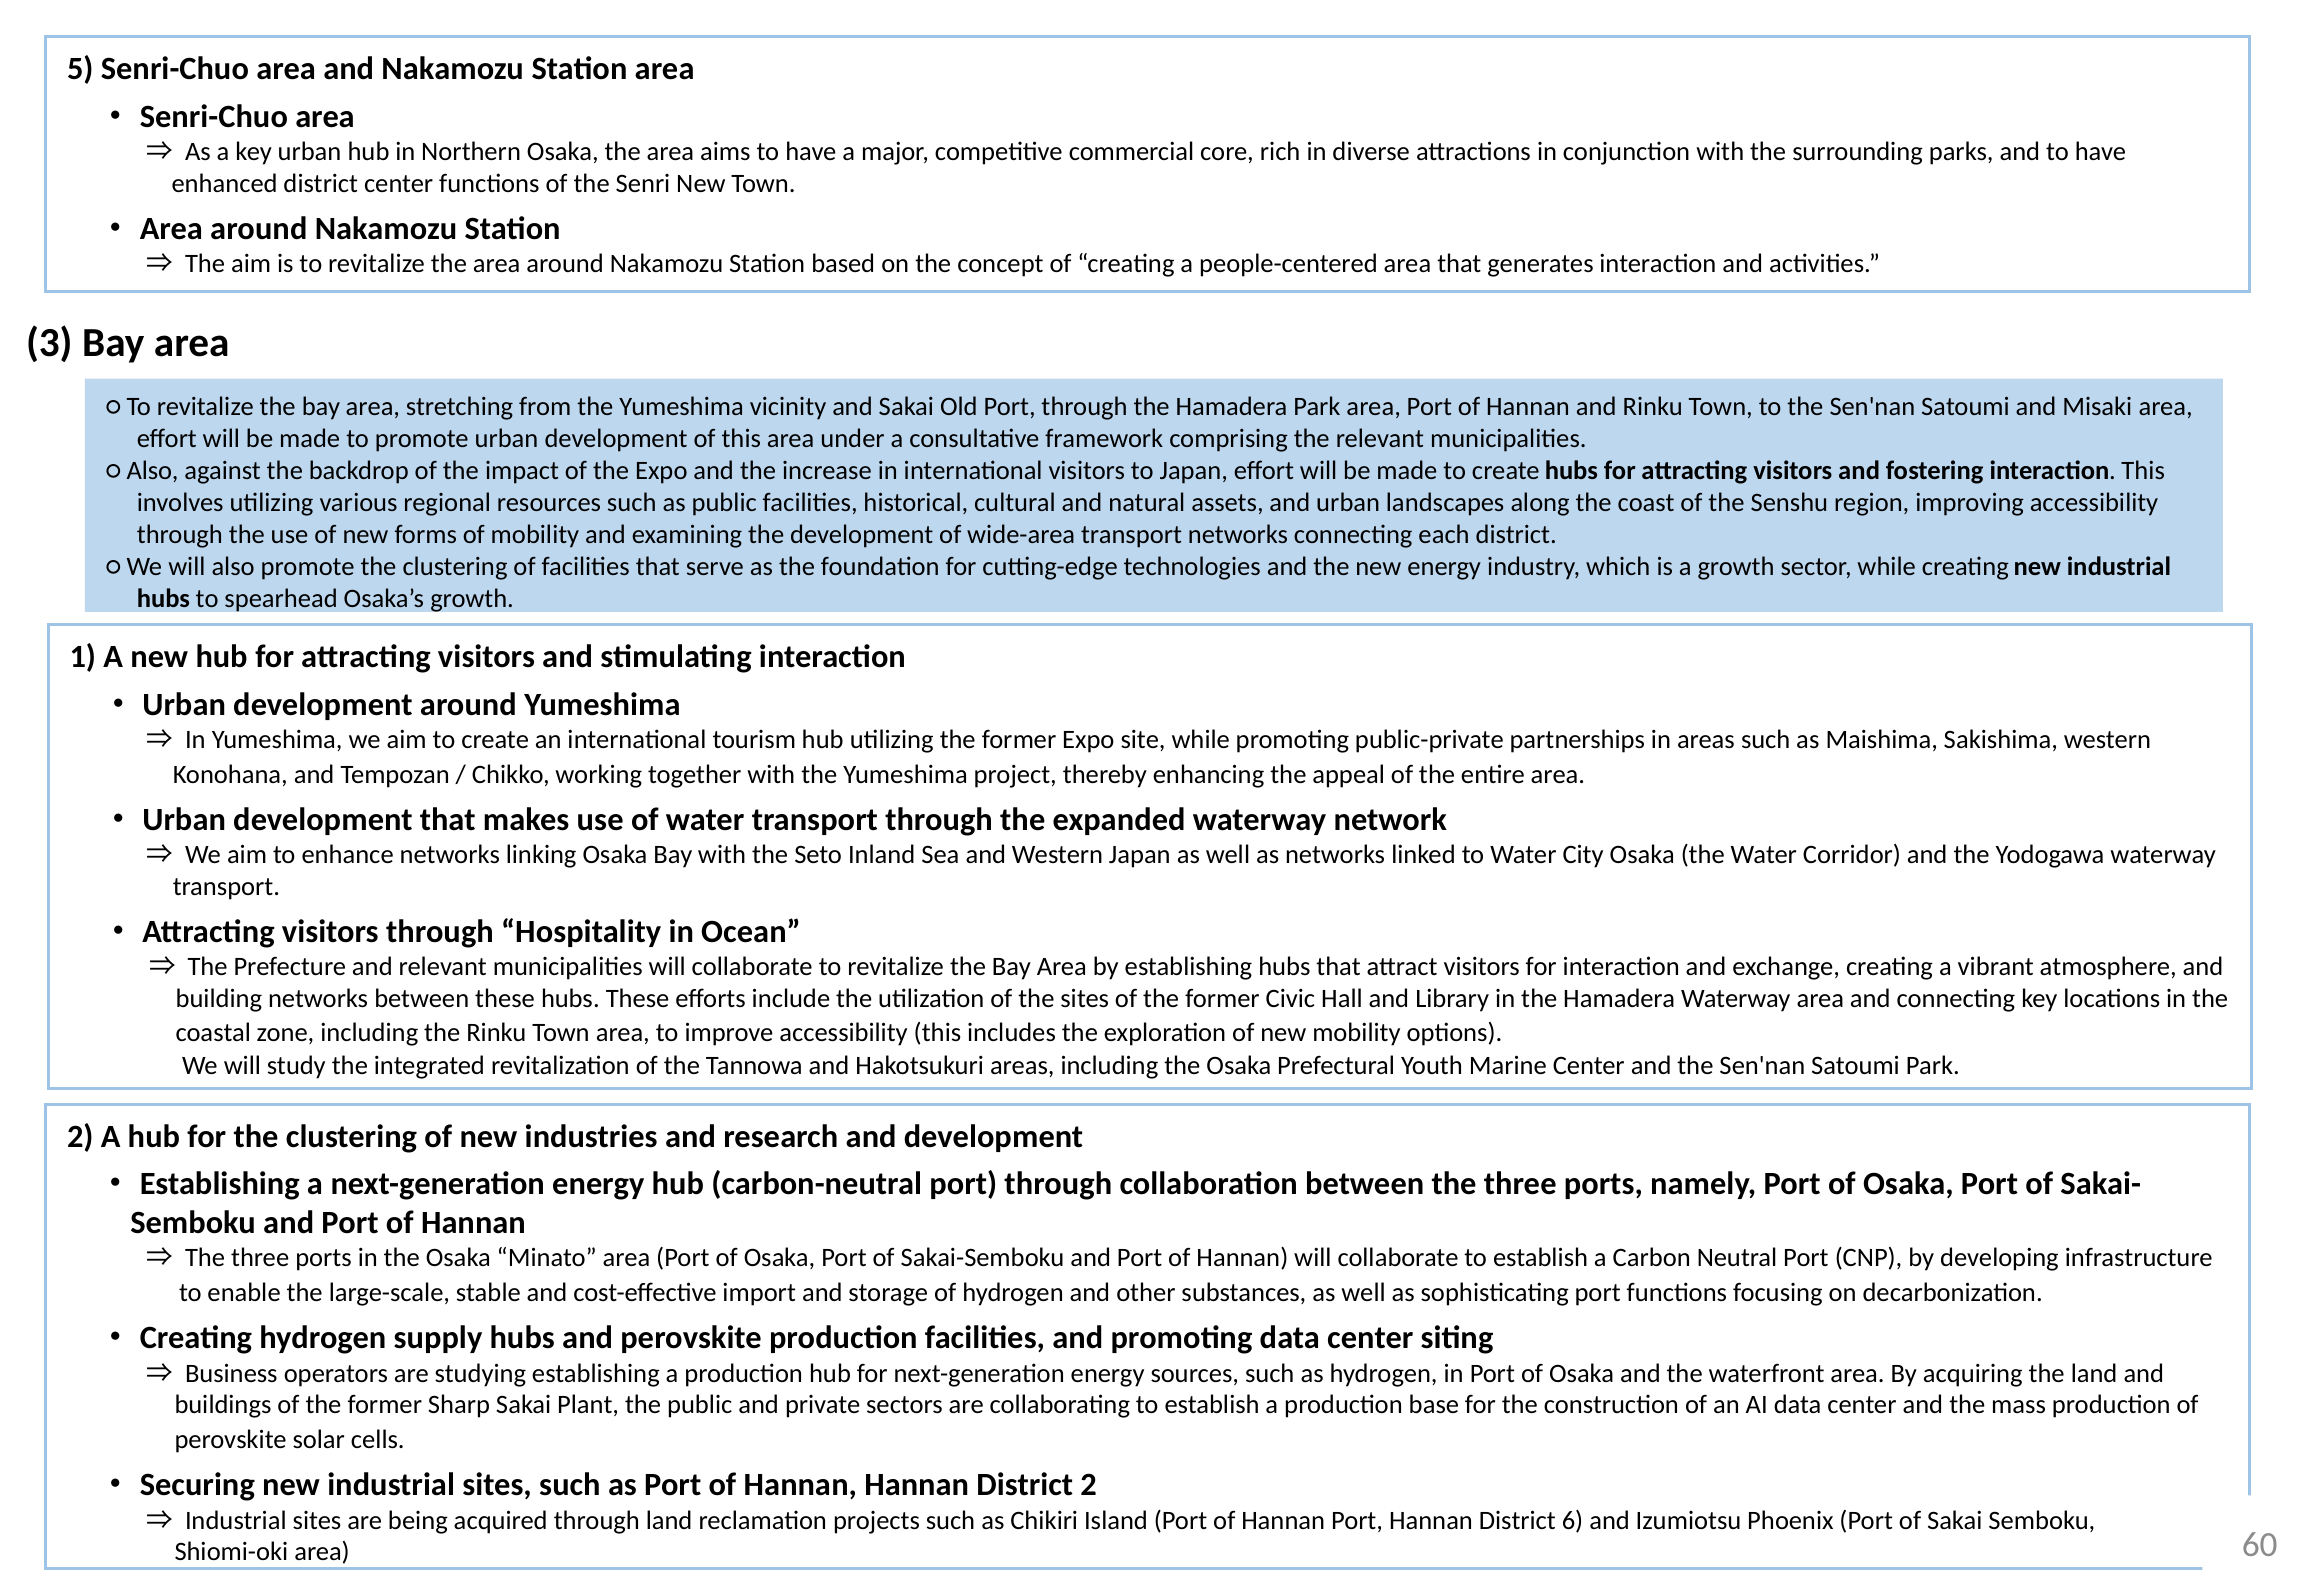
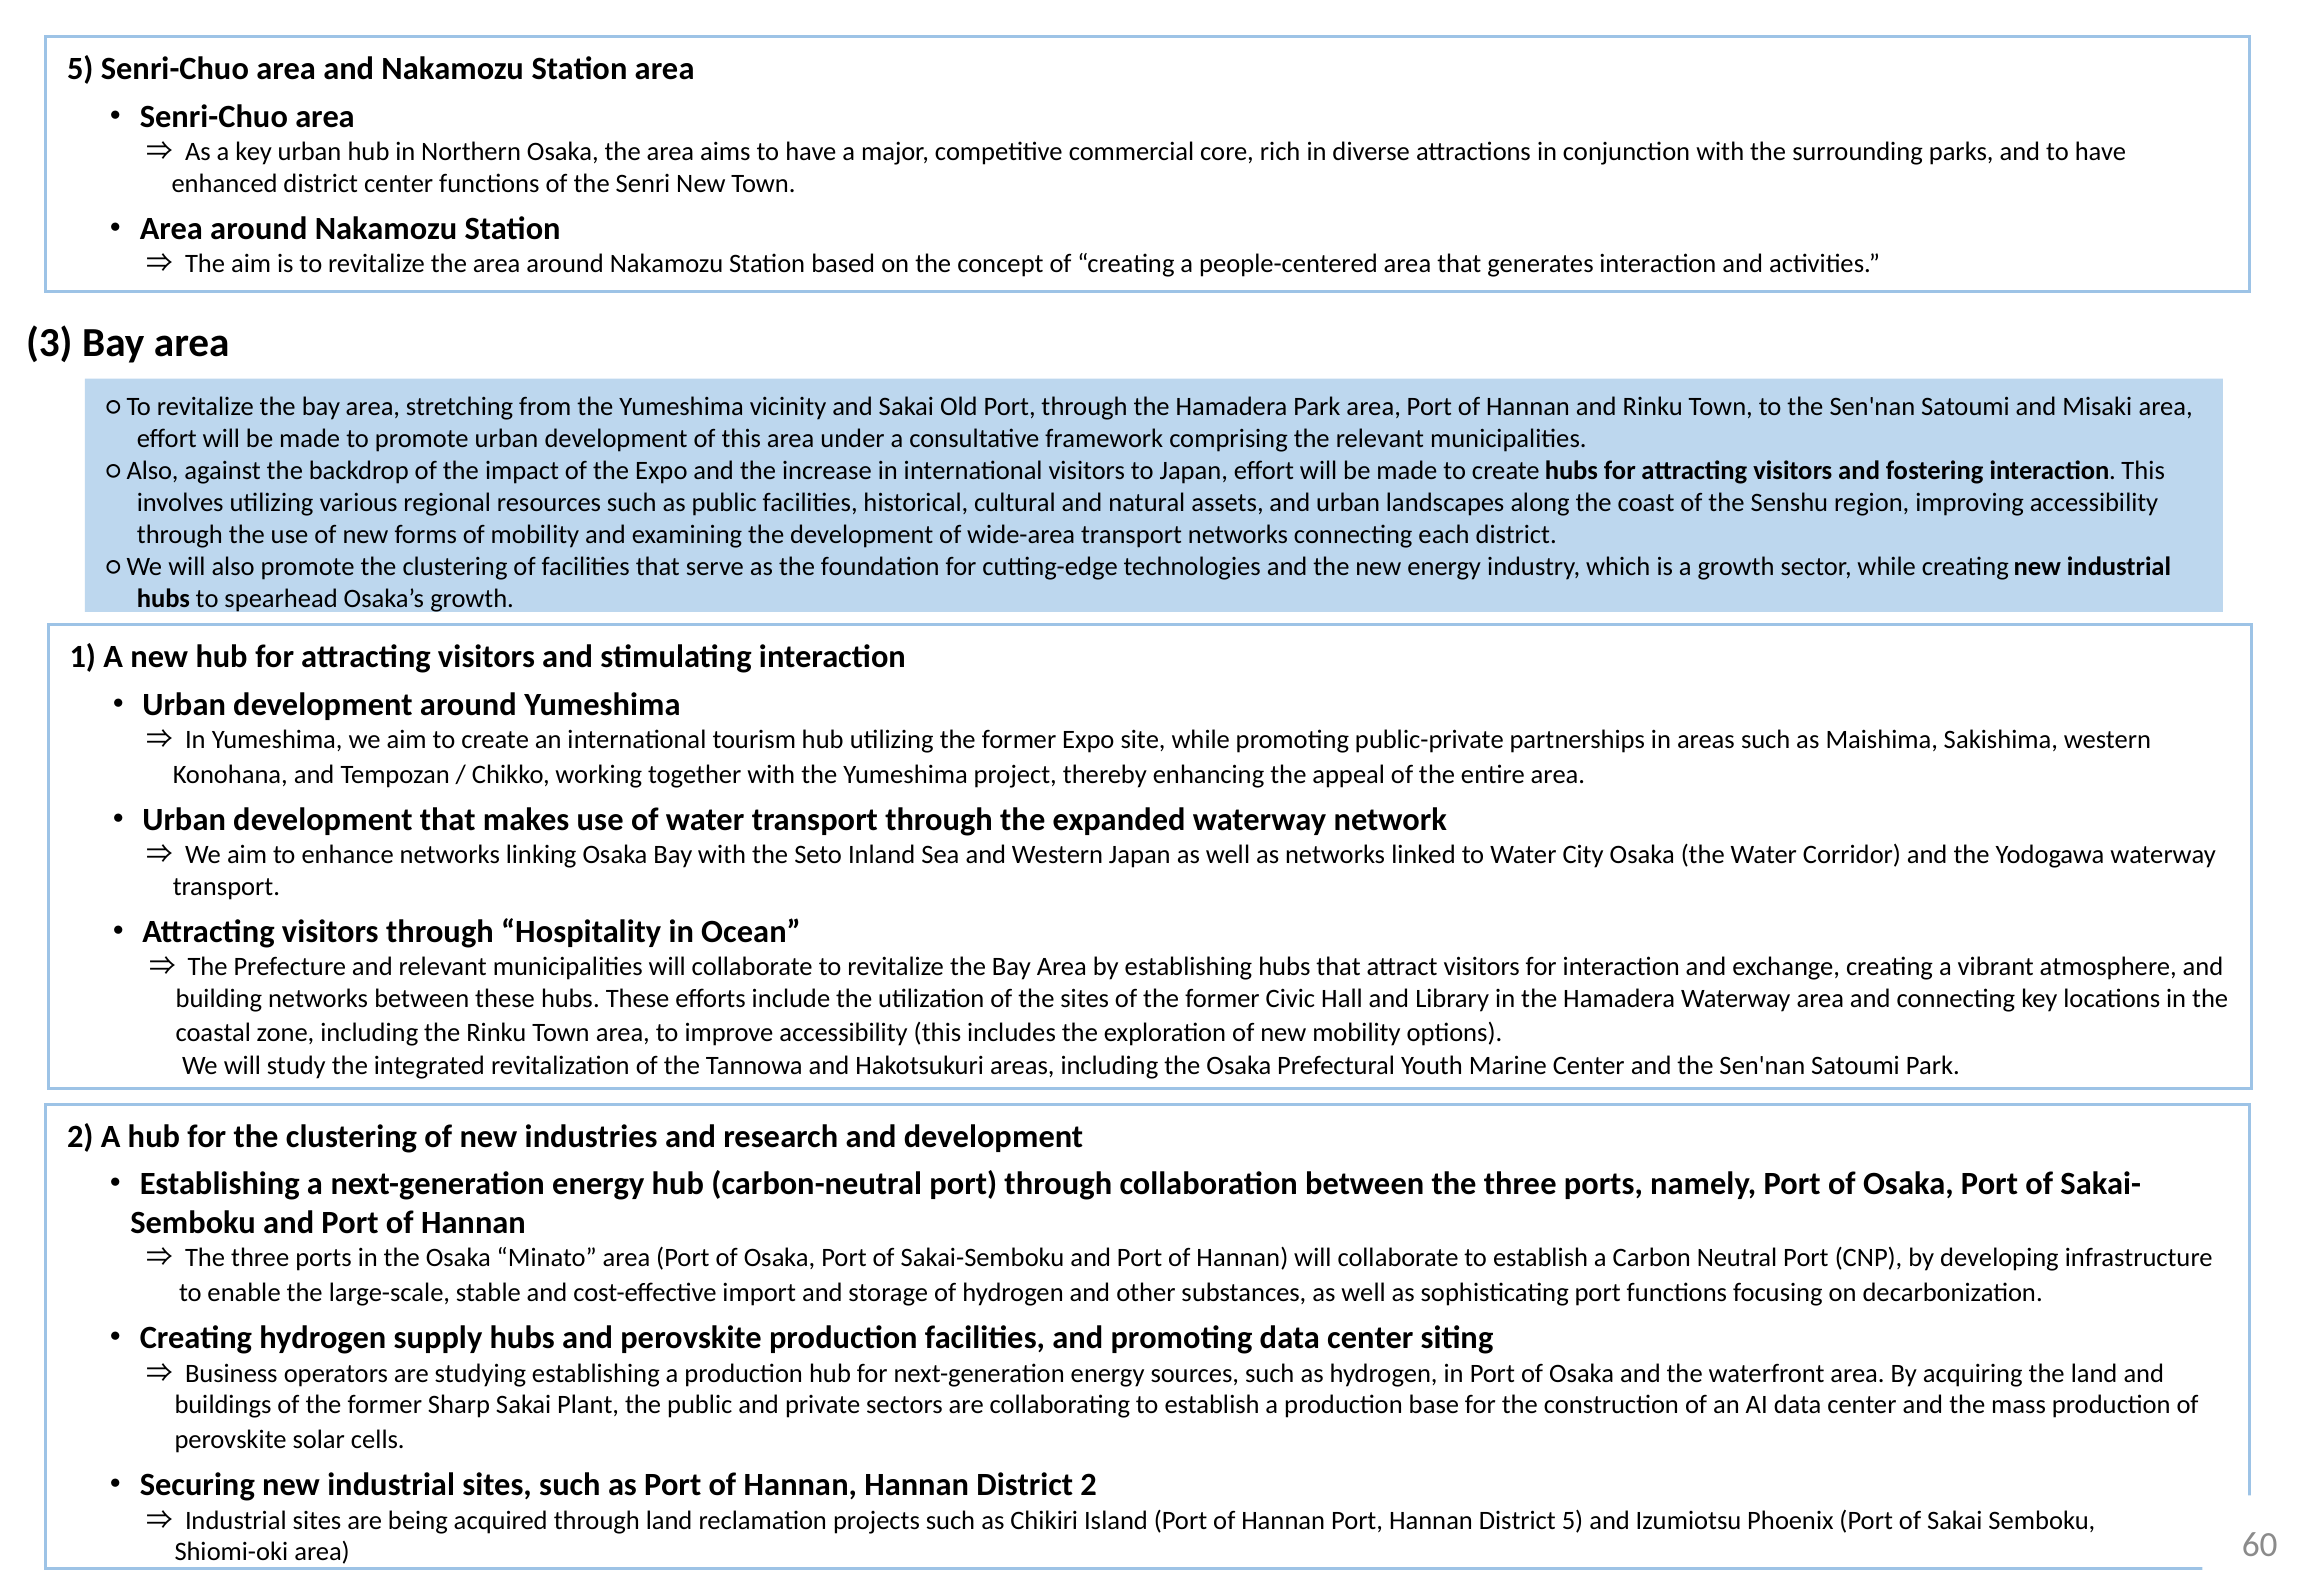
District 6: 6 -> 5 (1573, 1521)
